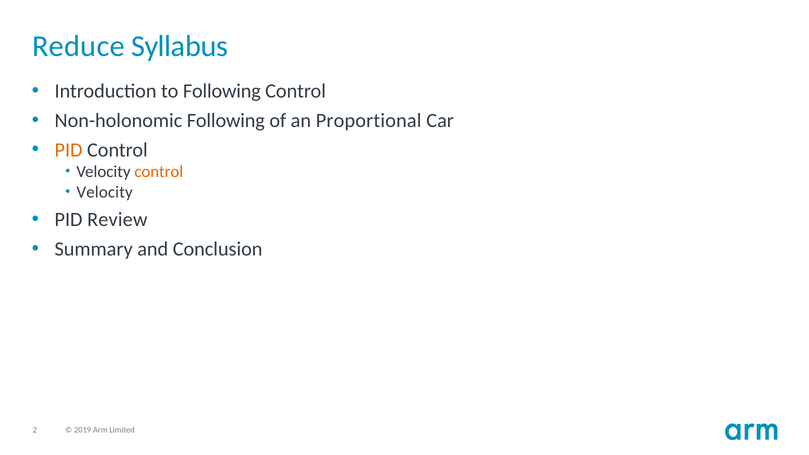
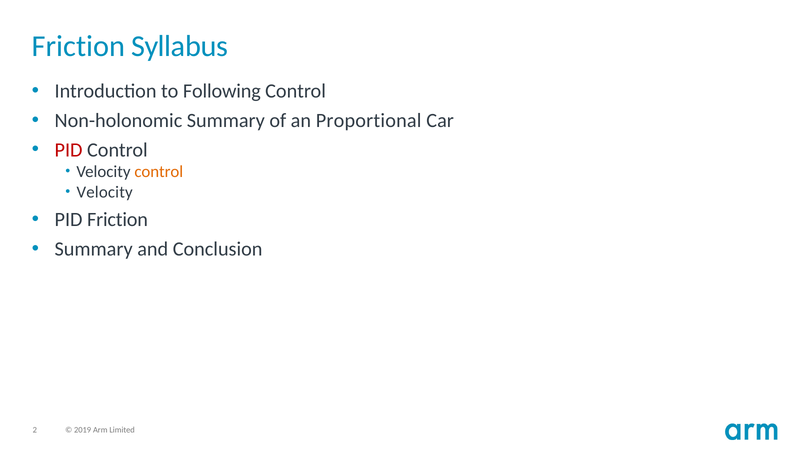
Reduce: Reduce -> Friction (79, 46)
Non-holonomic Following: Following -> Summary (226, 121)
PID colour: orange -> red (69, 150)
PID Review: Review -> Friction (117, 220)
